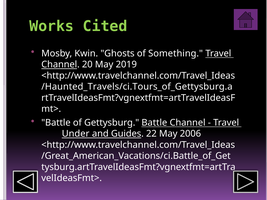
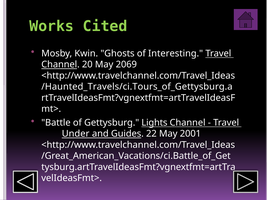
Something: Something -> Interesting (176, 53)
2019: 2019 -> 2069 (126, 65)
Gettysburg Battle: Battle -> Lights (154, 123)
2006: 2006 -> 2001 (190, 134)
